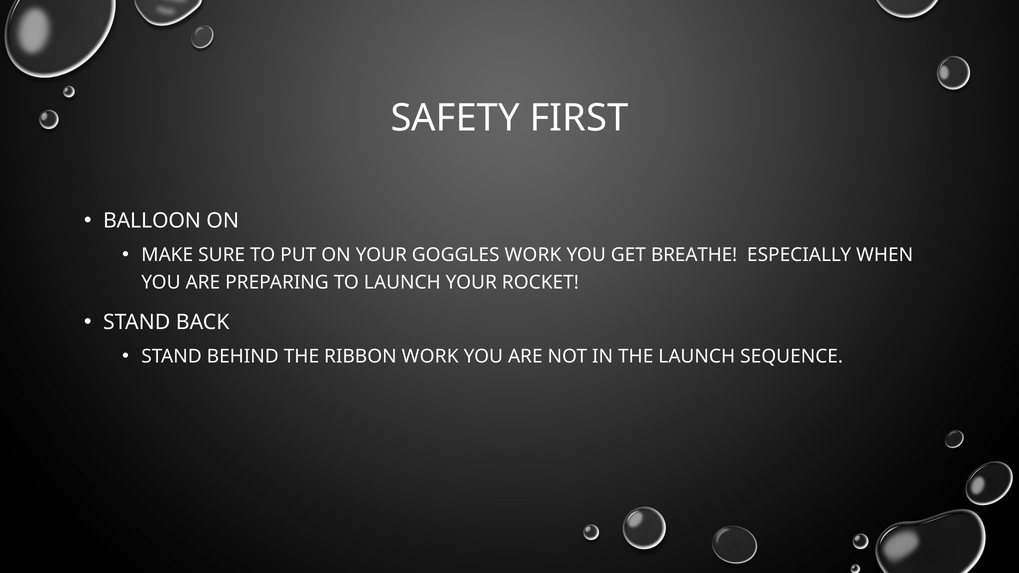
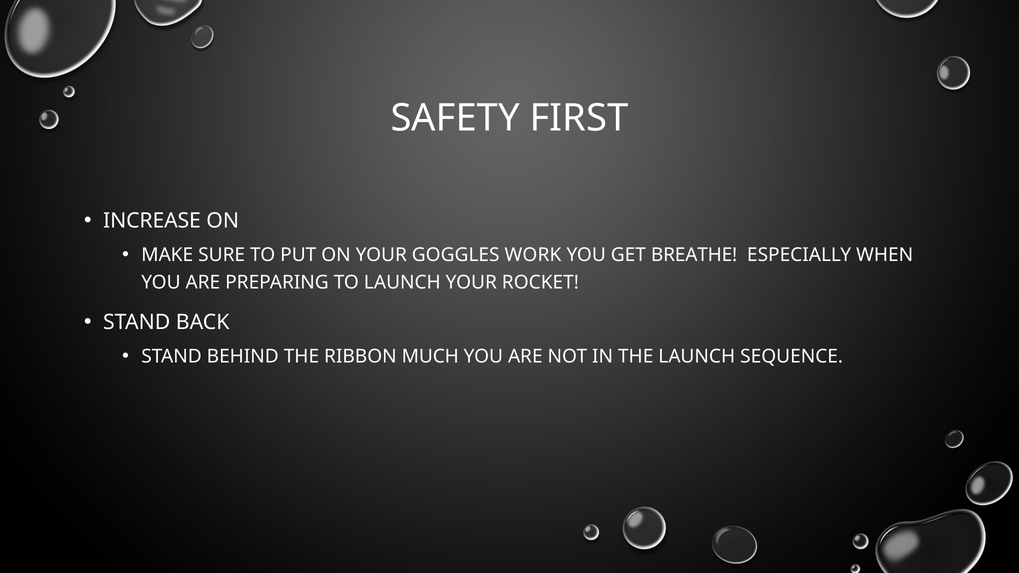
BALLOON: BALLOON -> INCREASE (152, 221)
RIBBON WORK: WORK -> MUCH (430, 356)
